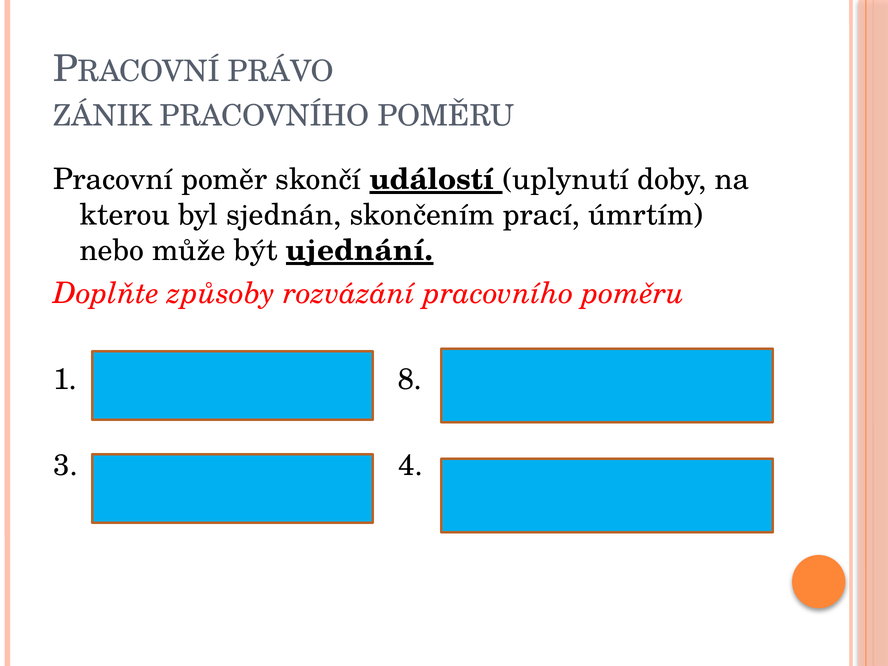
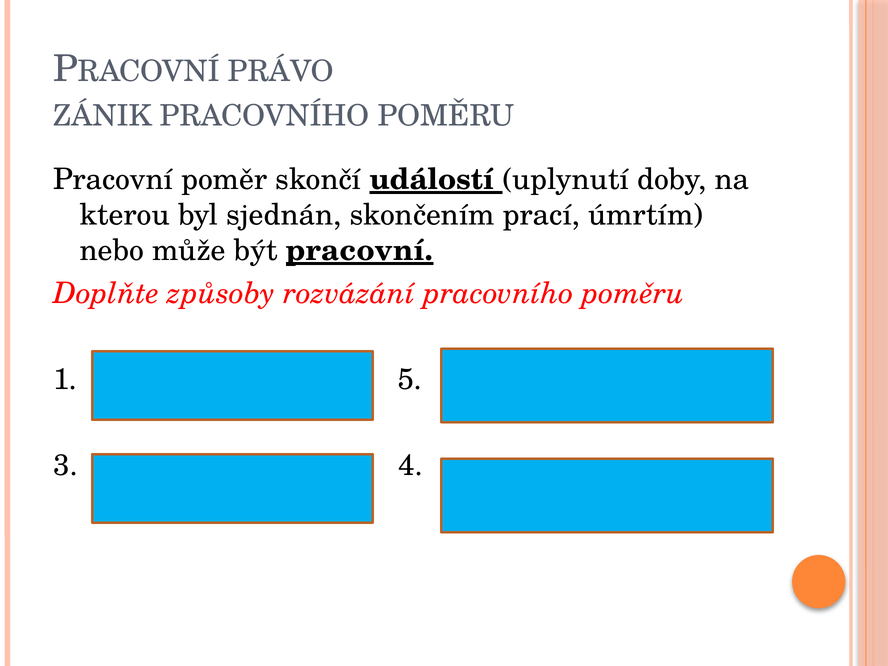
být ujednání: ujednání -> pracovní (359, 251)
8: 8 -> 5 (410, 379)
